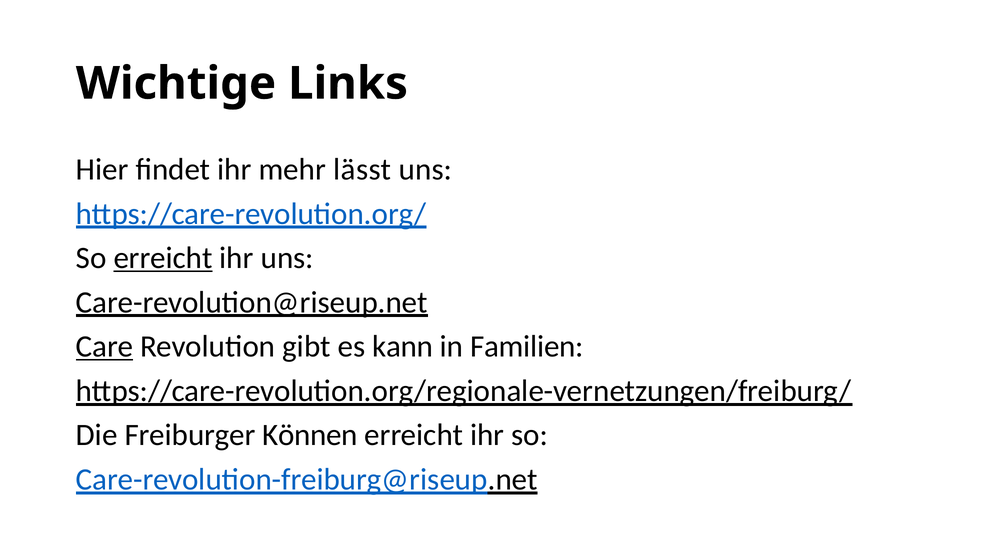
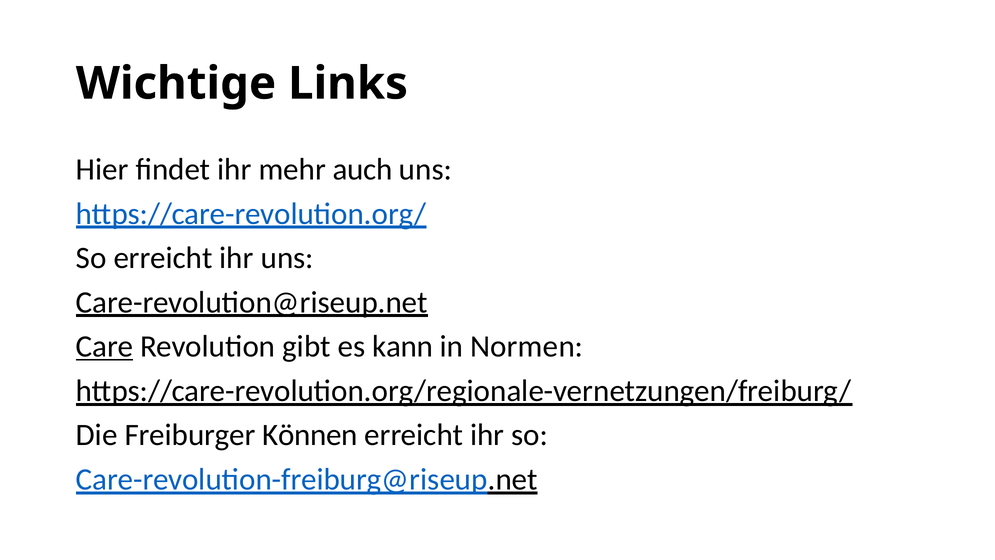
lässt: lässt -> auch (363, 169)
erreicht underline: present -> none (163, 258)
Familien: Familien -> Normen (527, 346)
